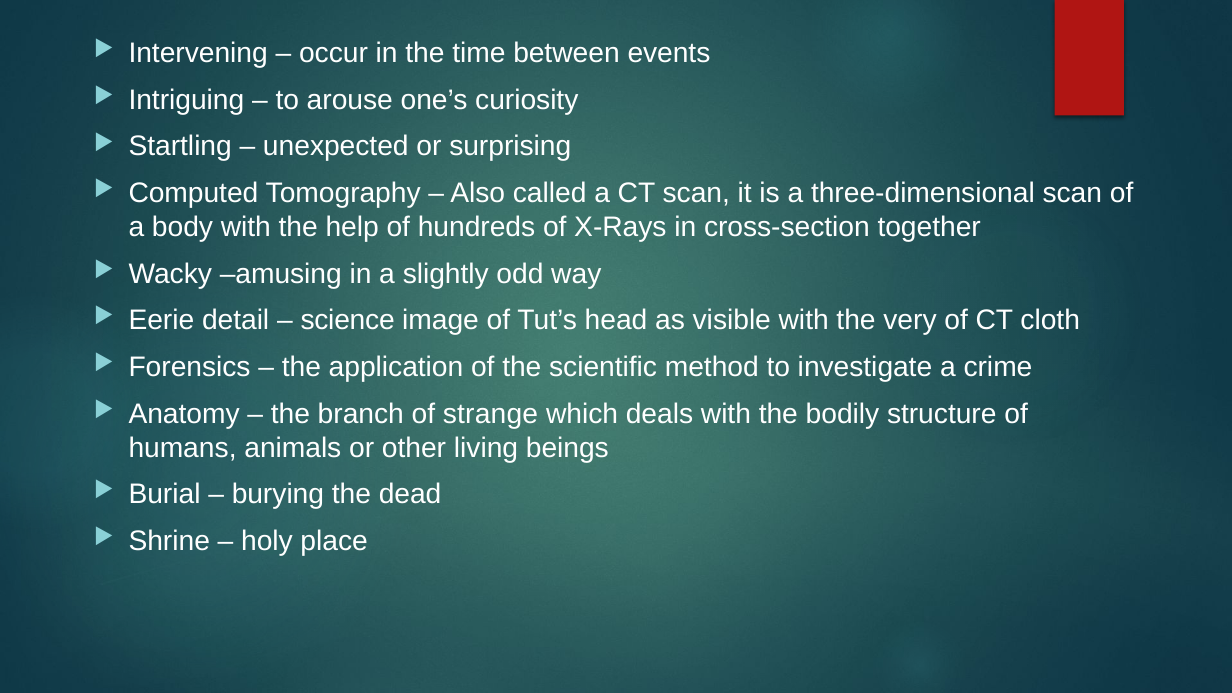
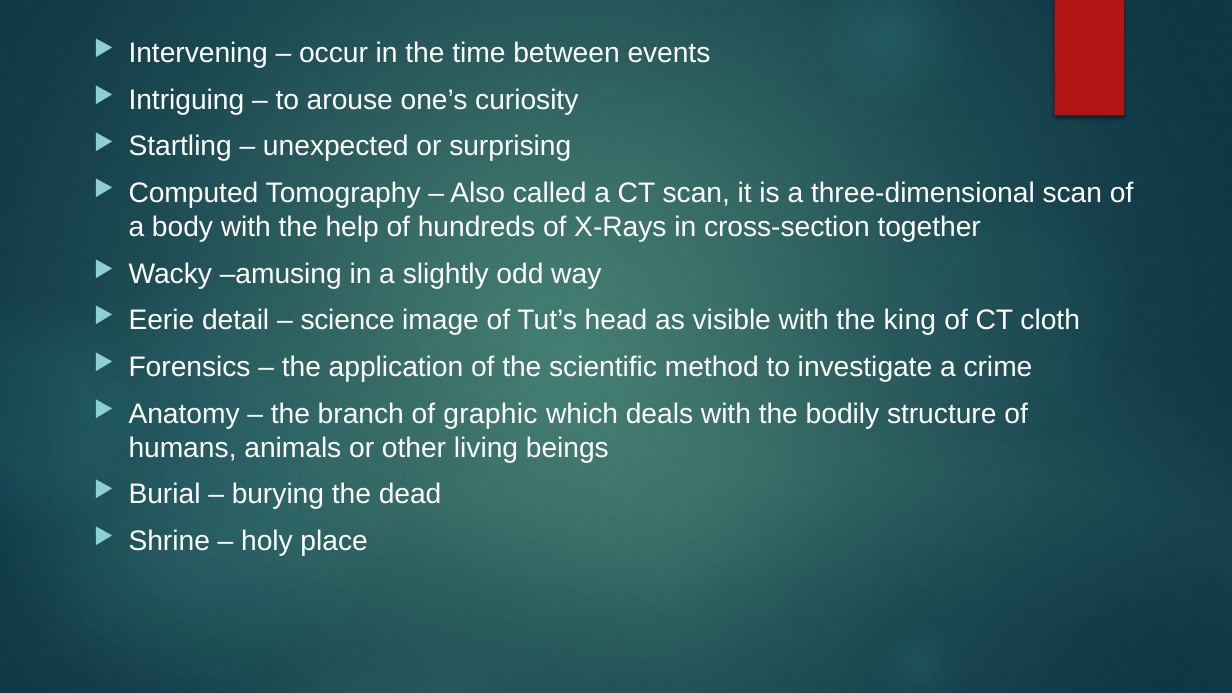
very: very -> king (910, 321)
strange: strange -> graphic (490, 414)
